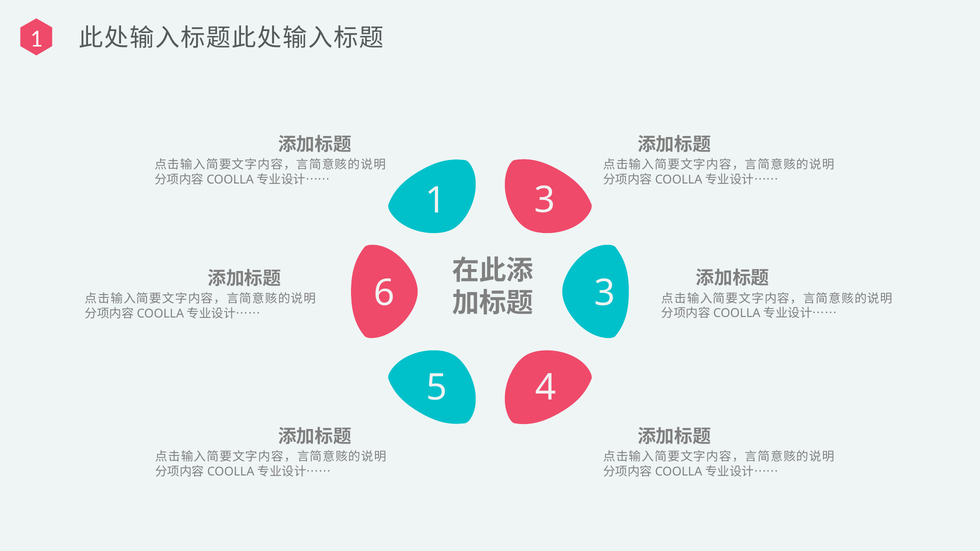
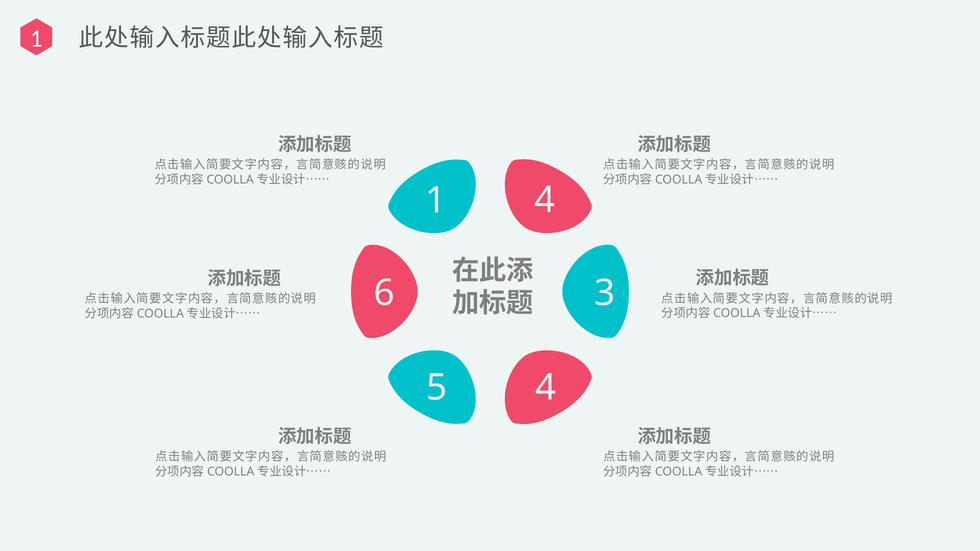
1 3: 3 -> 4 (545, 200)
